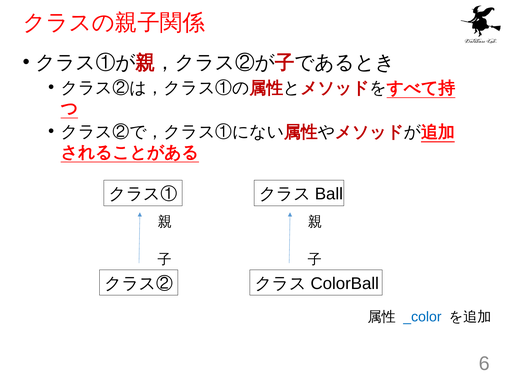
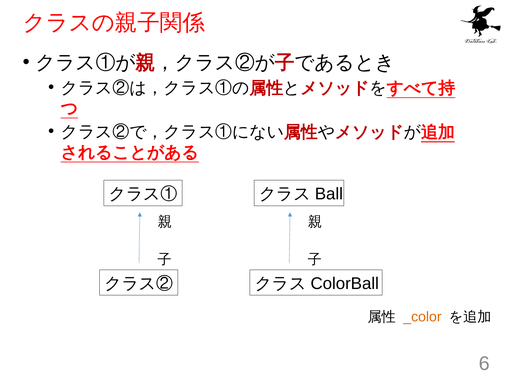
_color colour: blue -> orange (422, 316)
